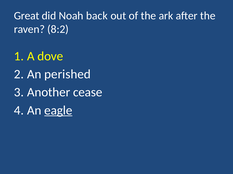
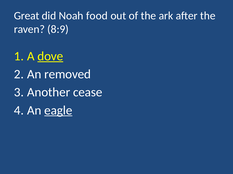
back: back -> food (97, 16)
8:2: 8:2 -> 8:9 (58, 29)
dove underline: none -> present (50, 56)
perished: perished -> removed (68, 75)
